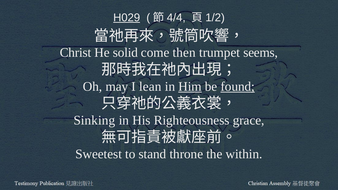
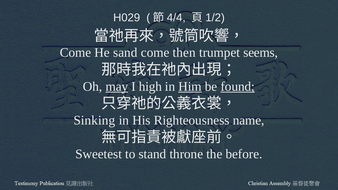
H029 underline: present -> none (127, 18)
Christ: Christ -> Come (75, 53)
solid: solid -> sand (125, 53)
may underline: none -> present (117, 86)
lean: lean -> high (150, 86)
grace: grace -> name (249, 120)
within: within -> before (244, 154)
